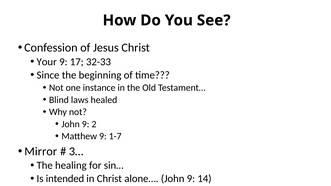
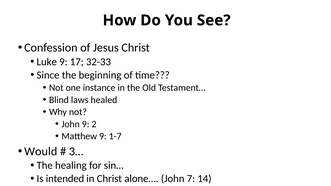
Your: Your -> Luke (47, 62)
Mirror: Mirror -> Would (41, 152)
alone… John 9: 9 -> 7 (191, 179)
